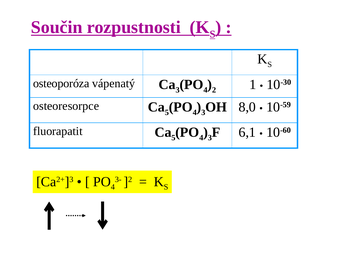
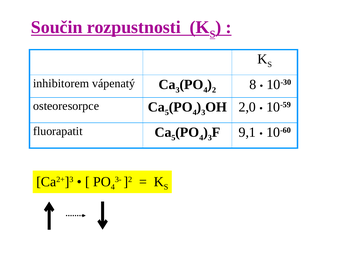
osteoporóza: osteoporóza -> inhibitorem (61, 83)
1: 1 -> 8 (253, 84)
8,0: 8,0 -> 2,0 (247, 107)
6,1: 6,1 -> 9,1 (247, 132)
